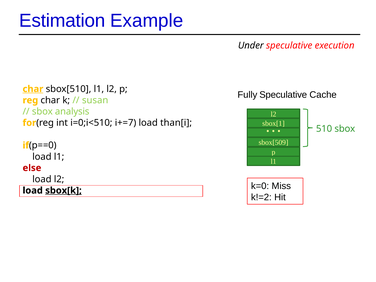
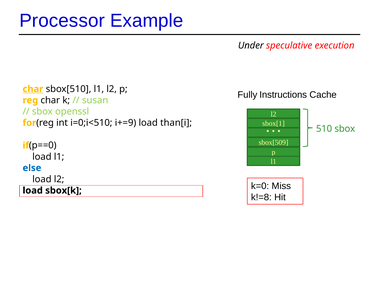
Estimation: Estimation -> Processor (62, 21)
Fully Speculative: Speculative -> Instructions (283, 95)
analysis: analysis -> openssl (72, 112)
i+=7: i+=7 -> i+=9 (126, 123)
else colour: red -> blue (32, 168)
sbox[k underline: present -> none (63, 190)
k!=2: k!=2 -> k!=8 (261, 197)
